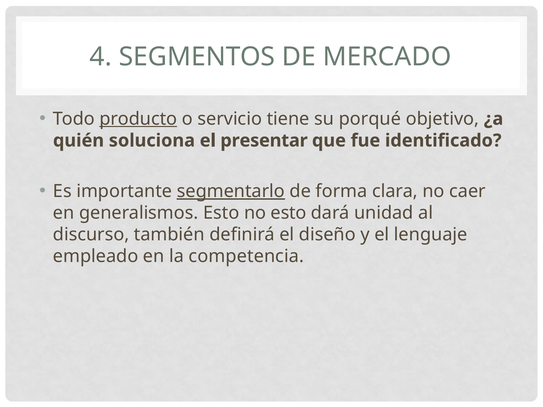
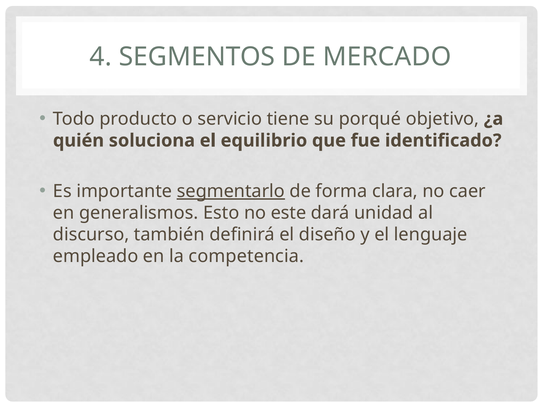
producto underline: present -> none (138, 119)
presentar: presentar -> equilibrio (264, 141)
no esto: esto -> este (289, 213)
